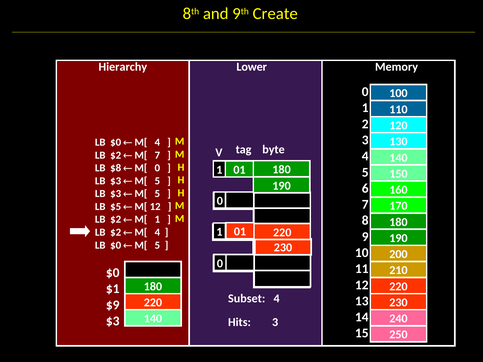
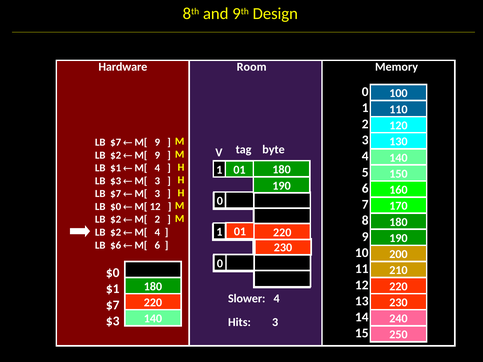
Create: Create -> Design (275, 14)
Hierarchy: Hierarchy -> Hardware (123, 67)
Lower: Lower -> Room (252, 67)
$0: $0 -> $7 (116, 142)
4: 4 -> 9 (157, 142)
7: 7 -> 9 (157, 155)
LB $8: $8 -> $1 (116, 168)
0: 0 -> 4 (157, 168)
5: 5 -> 3 (157, 181)
$3: $3 -> $7 (116, 194)
5: 5 -> 3 (157, 194)
LB $5: $5 -> $0 (116, 207)
M[ 1: 1 -> 2 (157, 220)
$0: $0 -> $6 (116, 245)
5: 5 -> 6 (157, 245)
Subset: Subset -> Slower (247, 299)
$9: $9 -> $7 (113, 305)
